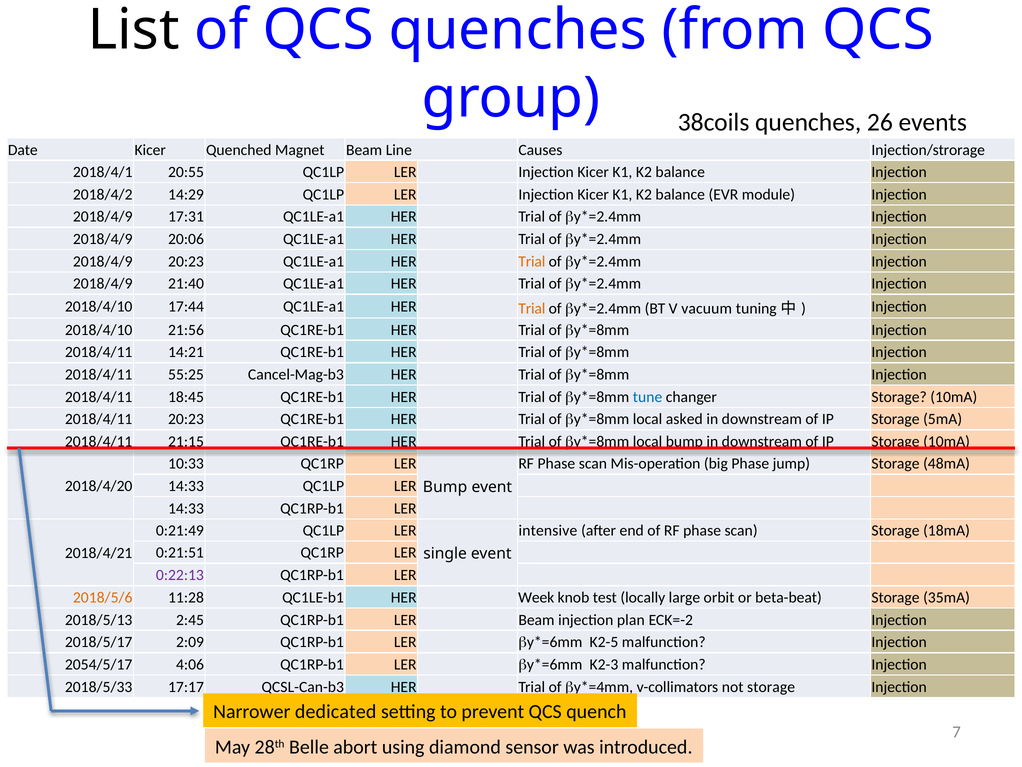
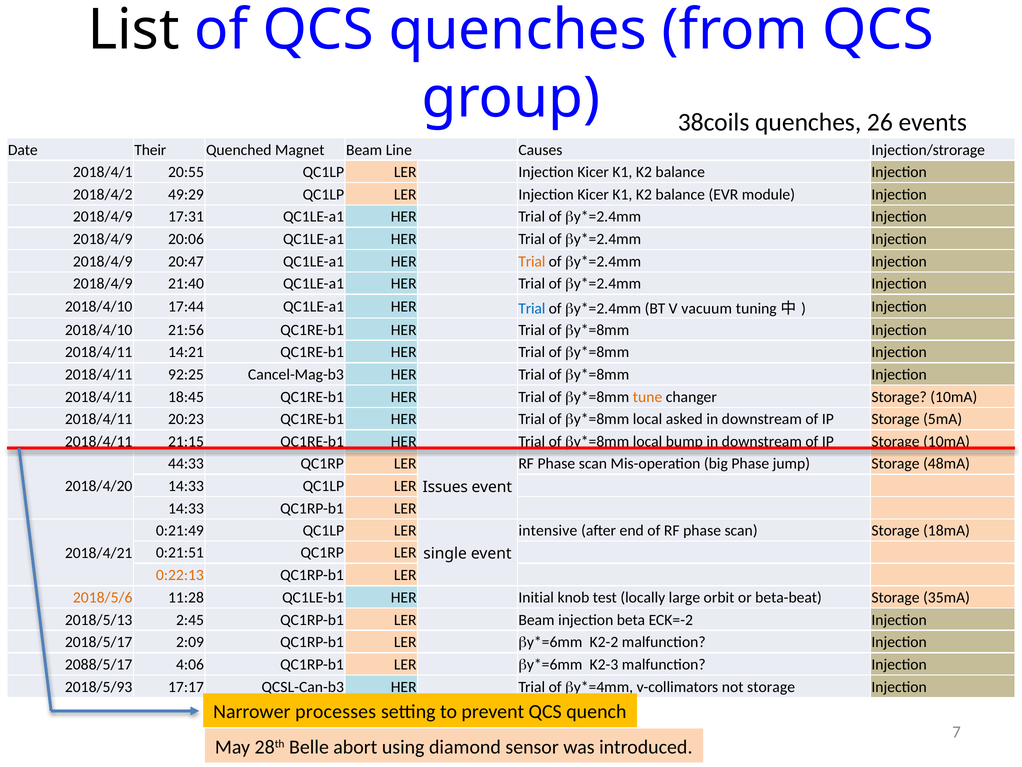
Date Kicer: Kicer -> Their (150, 150)
14:29: 14:29 -> 49:29 (186, 194)
2018/4/9 20:23: 20:23 -> 20:47 (186, 261)
Trial colour: orange -> blue (532, 308)
55:25: 55:25 -> 92:25 (186, 374)
tune colour: blue -> orange (648, 397)
10:33: 10:33 -> 44:33 (186, 464)
Bump: Bump -> Issues (445, 487)
0:22:13 colour: purple -> orange (180, 575)
Week: Week -> Initial (536, 597)
plan: plan -> beta (631, 619)
K2-5: K2-5 -> K2-2 (604, 642)
2054/5/17: 2054/5/17 -> 2088/5/17 (99, 664)
2018/5/33: 2018/5/33 -> 2018/5/93 (99, 686)
dedicated: dedicated -> processes (336, 711)
